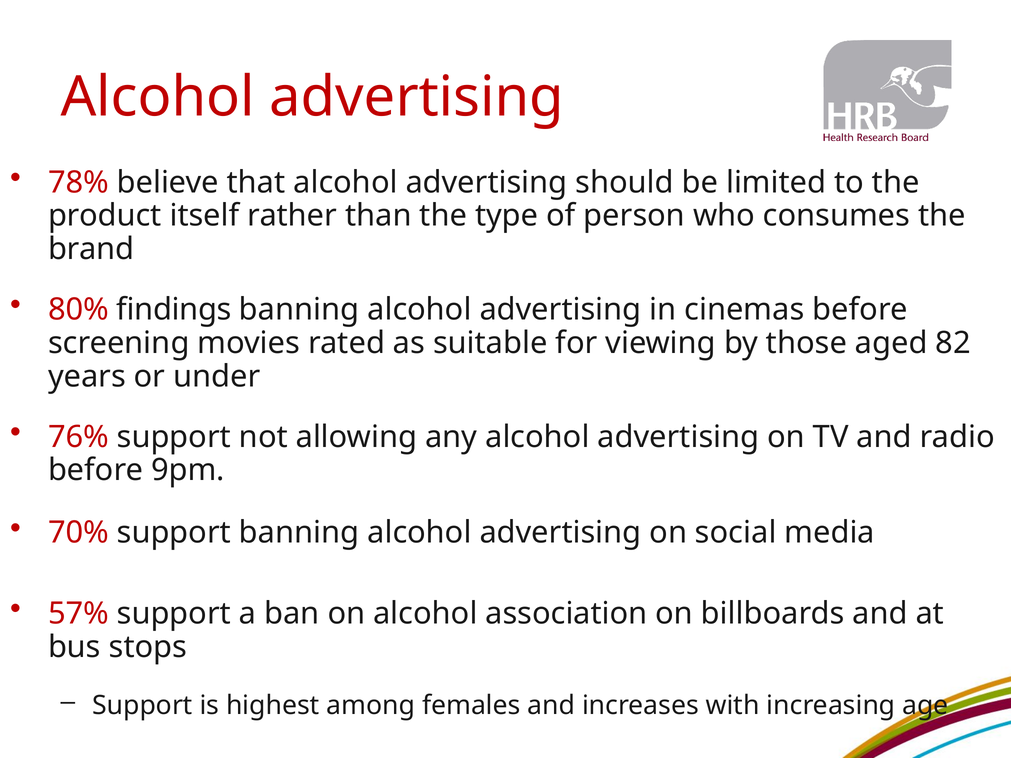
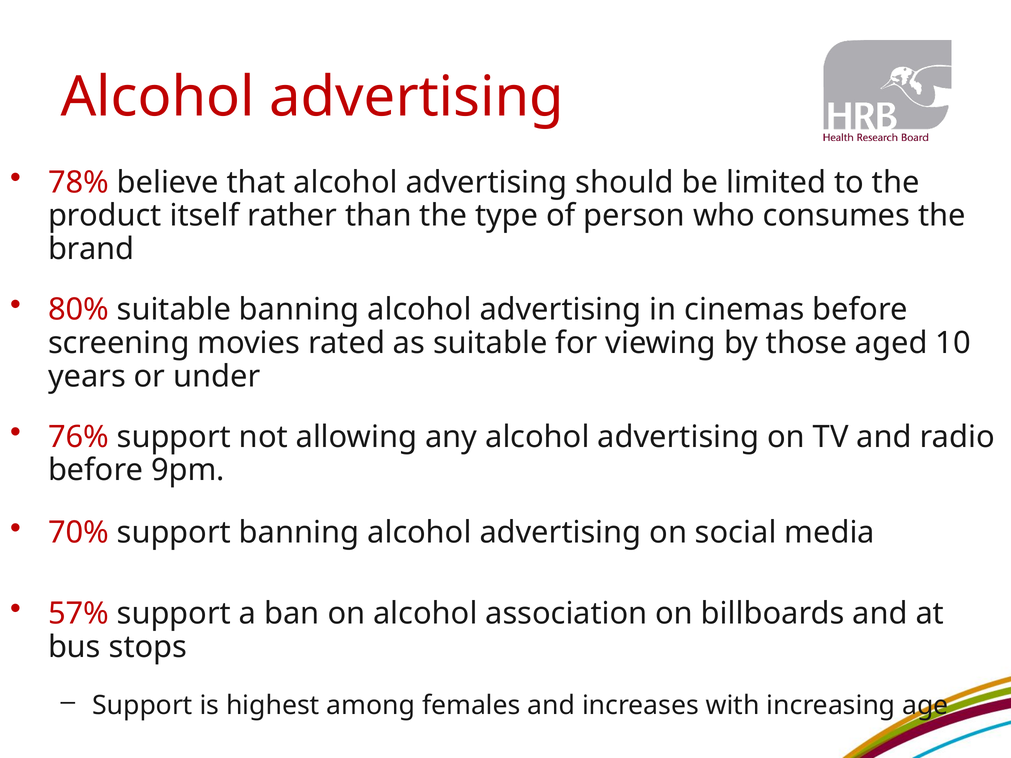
80% findings: findings -> suitable (174, 310)
82: 82 -> 10 (953, 343)
